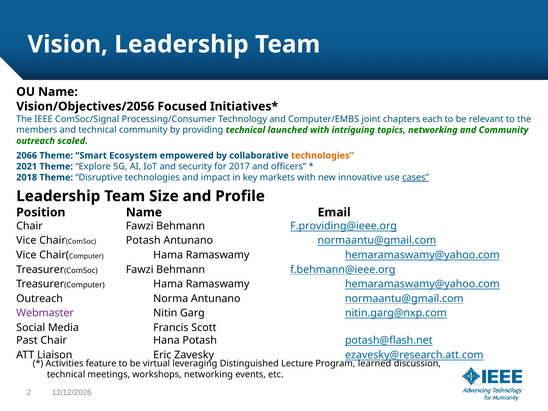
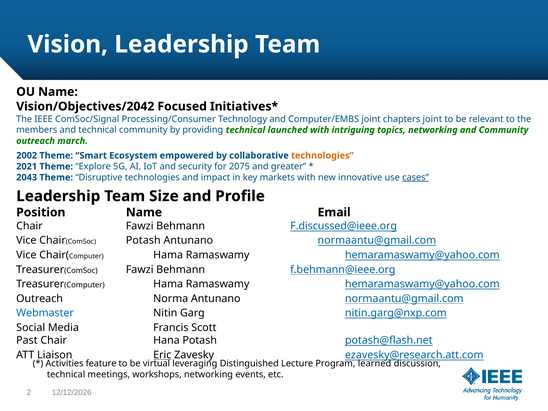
Vision/Objectives/2056: Vision/Objectives/2056 -> Vision/Objectives/2042 (85, 106)
chapters each: each -> joint (432, 119)
scaled: scaled -> march (73, 141)
2066: 2066 -> 2002 (27, 156)
2017: 2017 -> 2075 (239, 166)
officers: officers -> greater (289, 166)
2018: 2018 -> 2043 (27, 177)
F.providing@ieee.org: F.providing@ieee.org -> F.discussed@ieee.org (344, 226)
Webmaster colour: purple -> blue (45, 313)
Eric underline: none -> present (162, 355)
